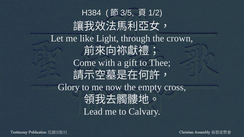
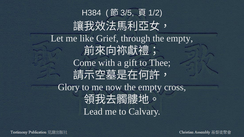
Light: Light -> Grief (107, 39)
through the crown: crown -> empty (180, 39)
